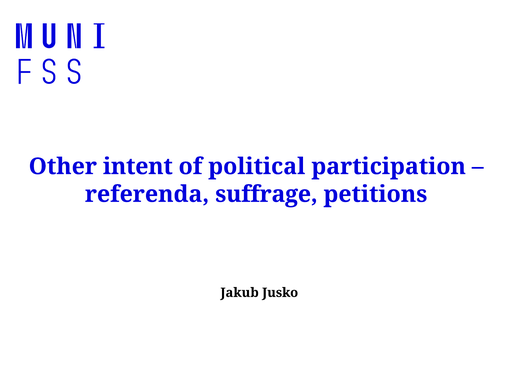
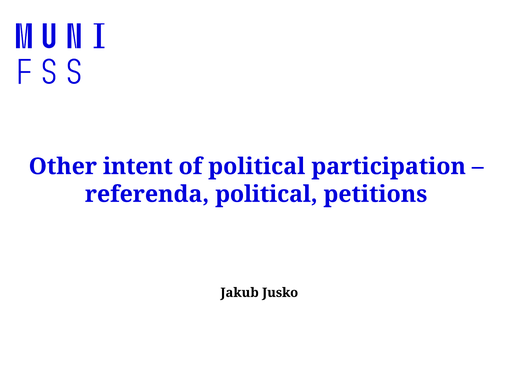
referenda suffrage: suffrage -> political (266, 194)
